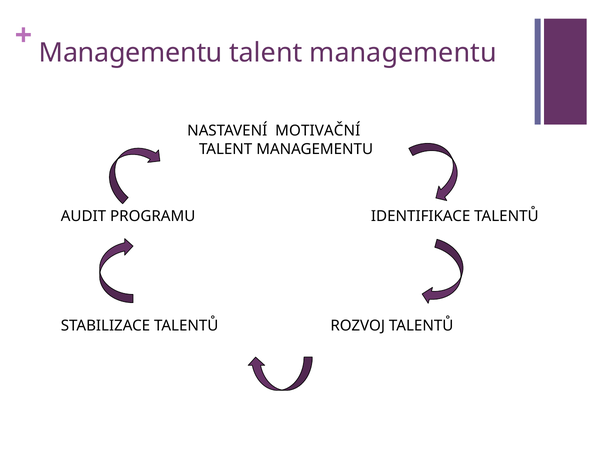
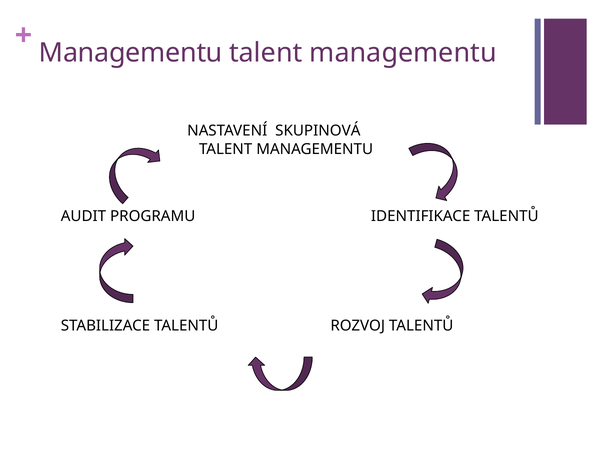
MOTIVAČNÍ: MOTIVAČNÍ -> SKUPINOVÁ (318, 131)
